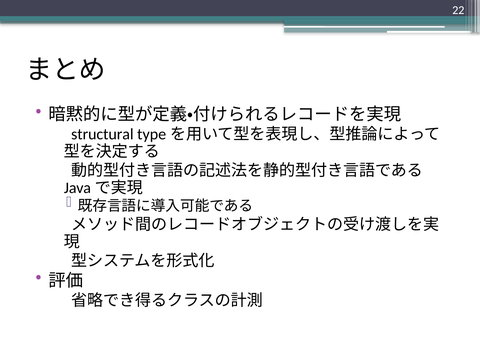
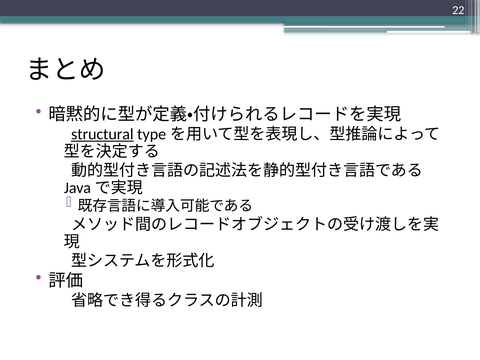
structural underline: none -> present (102, 134)
